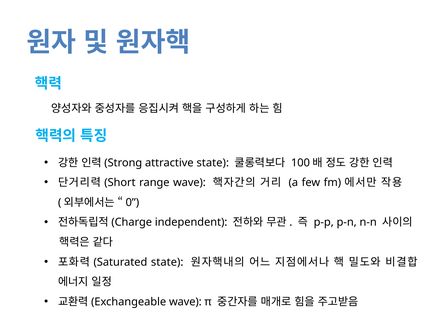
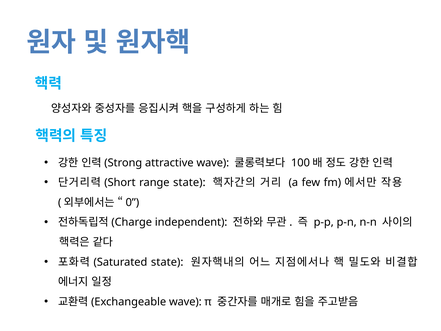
attractive state: state -> wave (213, 163)
range wave: wave -> state (189, 182)
